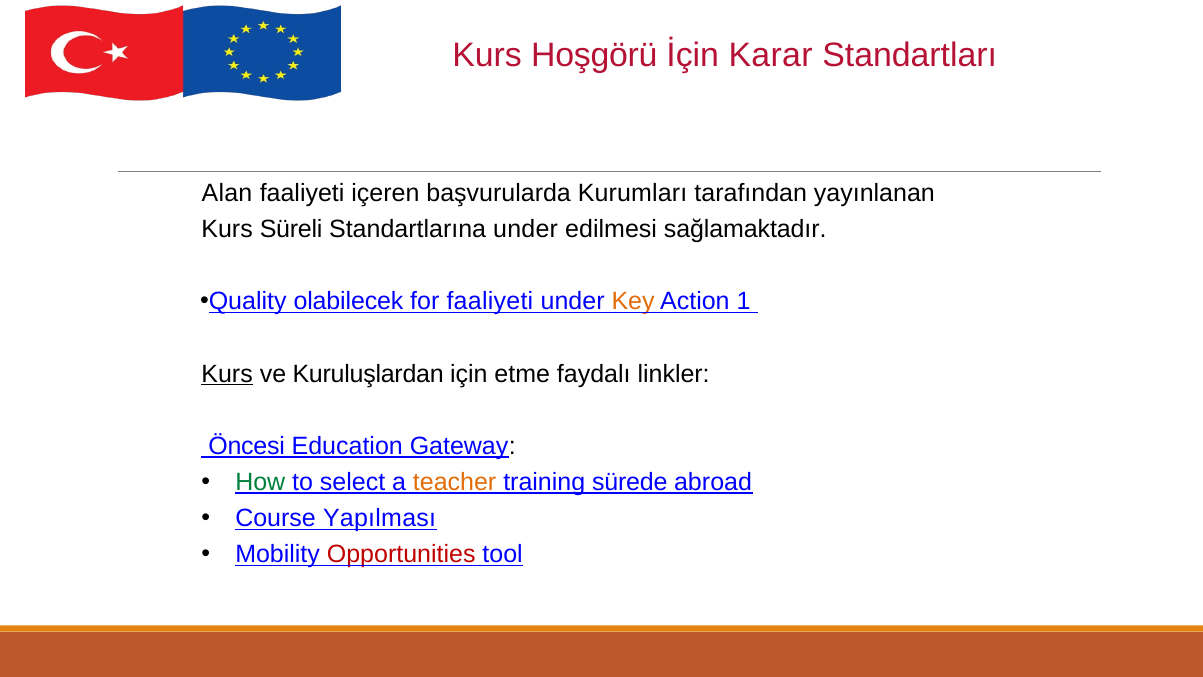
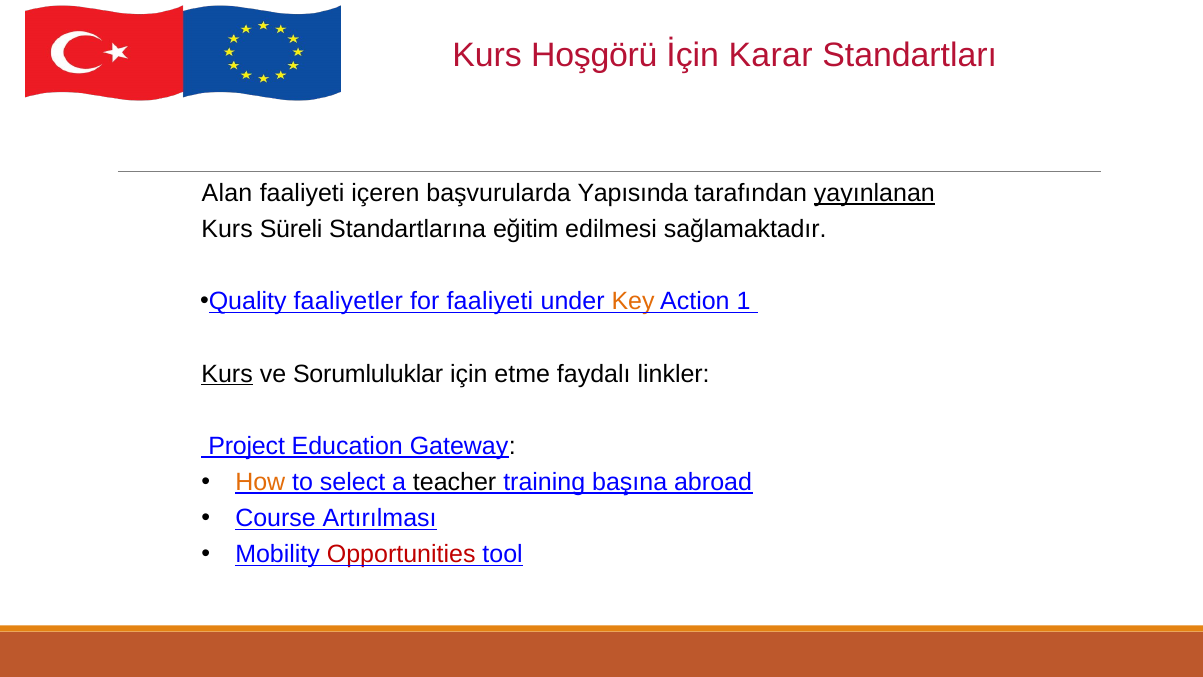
Kurumları: Kurumları -> Yapısında (633, 193)
yayınlanan underline: none -> present (874, 193)
Standartlarına under: under -> eğitim (526, 229)
olabilecek: olabilecek -> faaliyetler (348, 302)
Kuruluşlardan: Kuruluşlardan -> Sorumluluklar (368, 374)
Öncesi: Öncesi -> Project (247, 446)
How colour: green -> orange (260, 482)
teacher colour: orange -> black (455, 482)
sürede: sürede -> başına (630, 482)
Yapılması: Yapılması -> Artırılması (380, 518)
